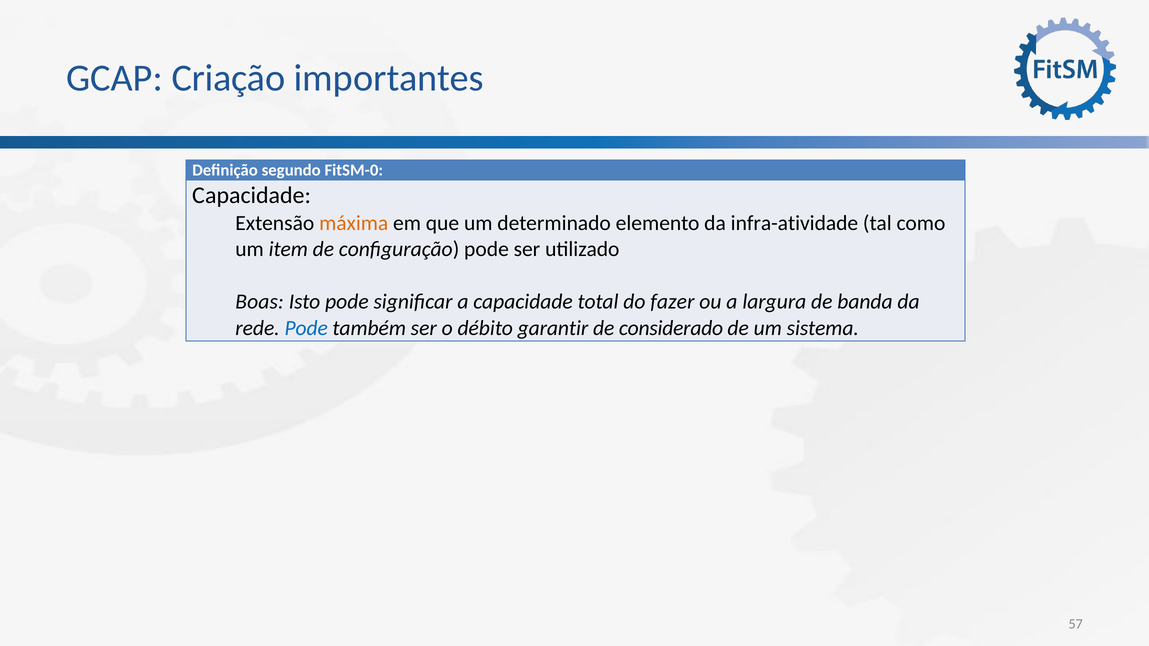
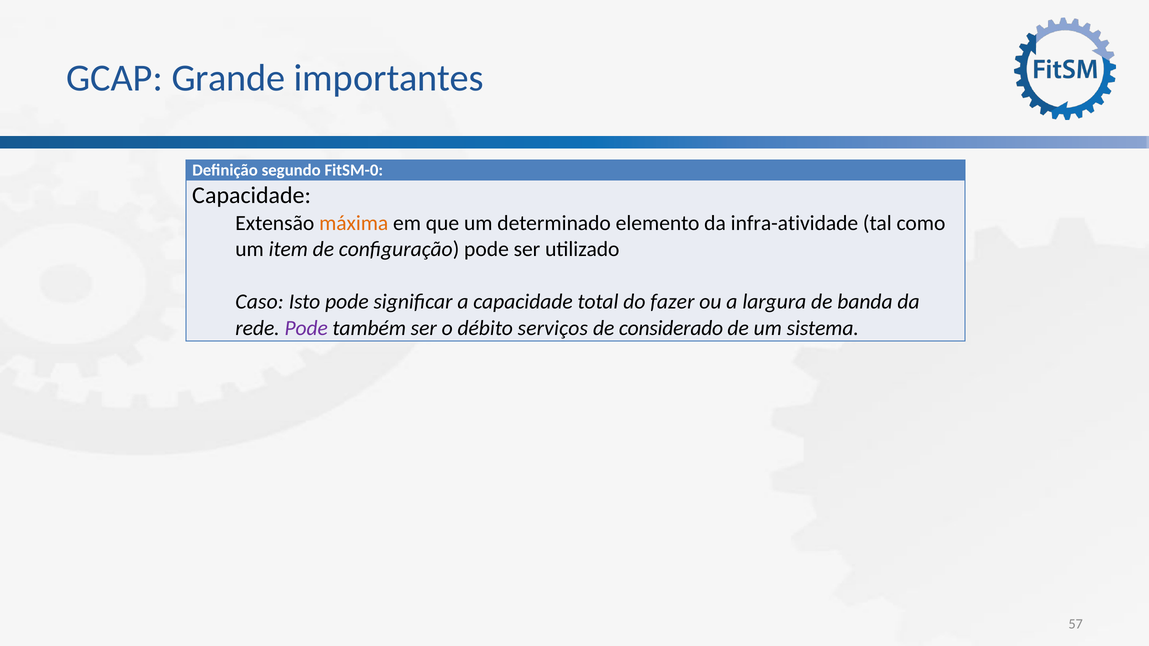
Criação: Criação -> Grande (228, 78)
Boas: Boas -> Caso (260, 302)
Pode colour: blue -> purple (306, 328)
garantir: garantir -> serviços (553, 328)
